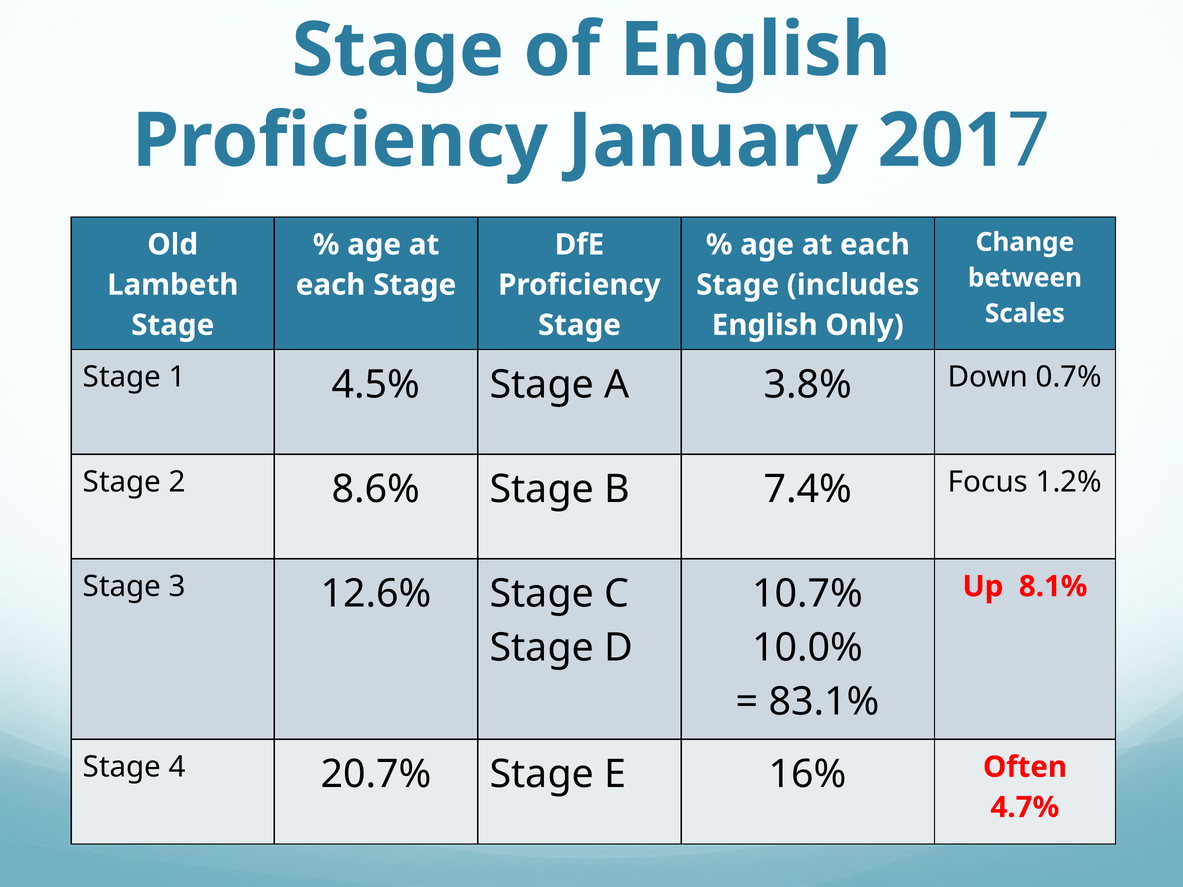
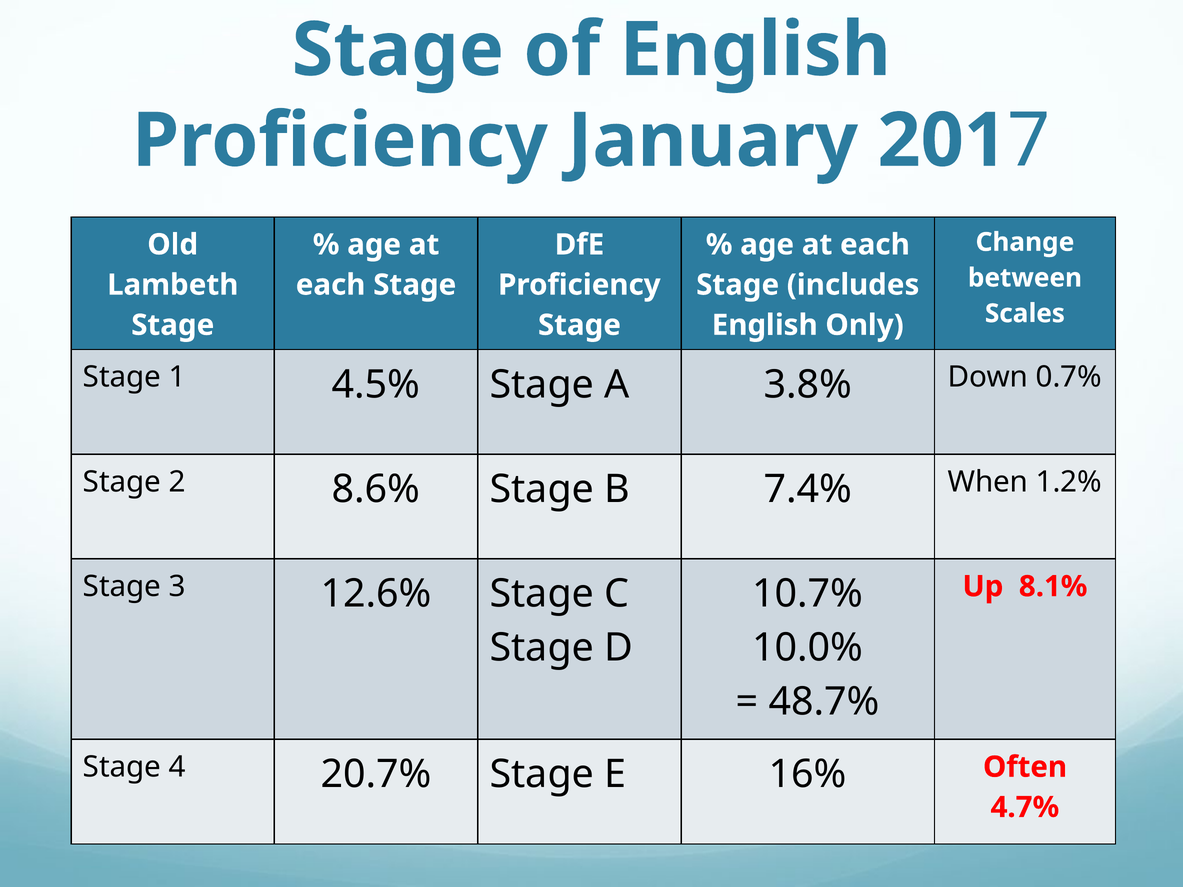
Focus: Focus -> When (988, 482)
83.1%: 83.1% -> 48.7% (824, 702)
